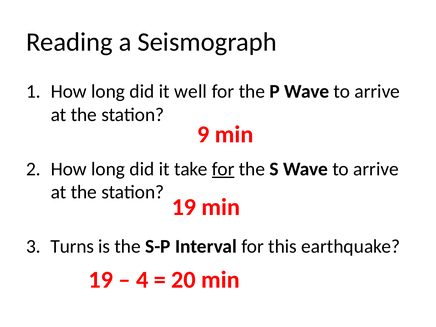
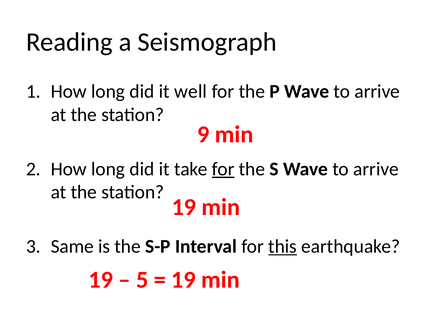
Turns: Turns -> Same (72, 247)
this underline: none -> present (283, 247)
4: 4 -> 5 (142, 280)
20: 20 -> 19 (184, 280)
